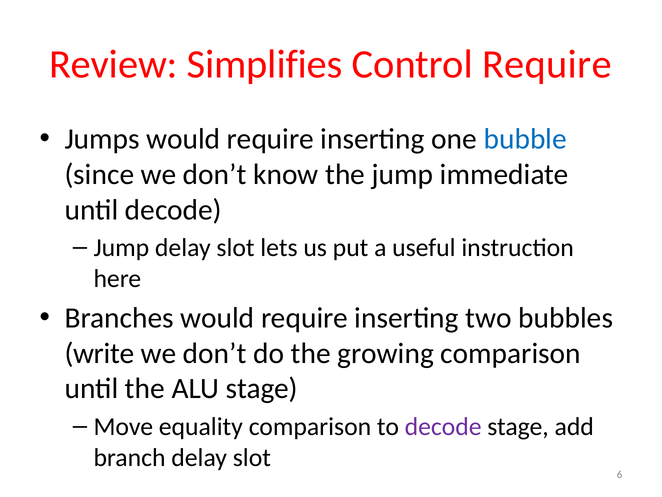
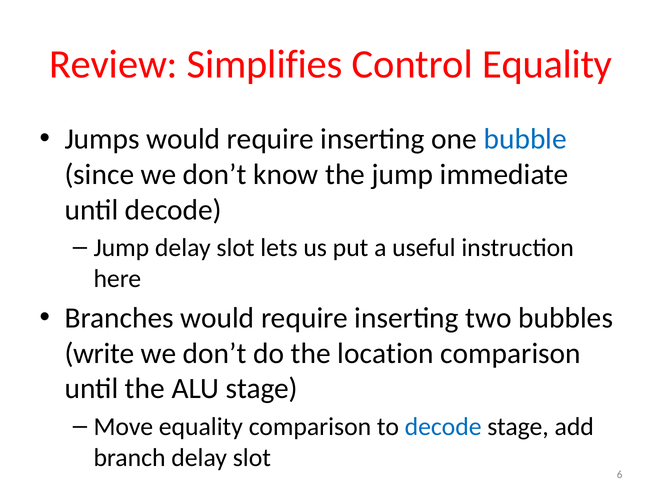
Control Require: Require -> Equality (547, 64)
growing: growing -> location (386, 353)
decode colour: purple -> blue (443, 426)
